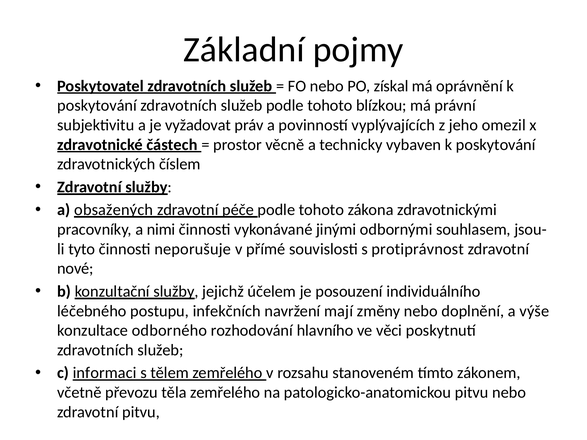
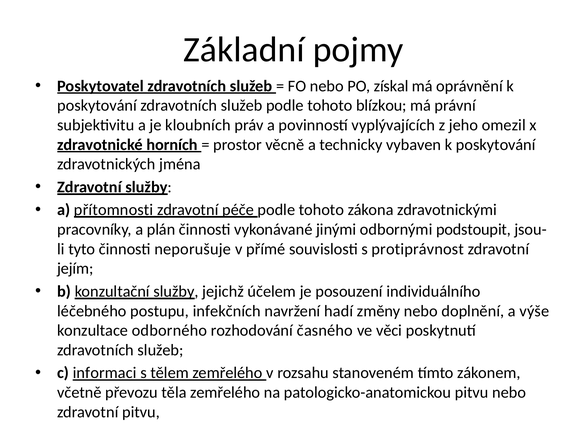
vyžadovat: vyžadovat -> kloubních (198, 125)
částech: částech -> horních (172, 145)
číslem: číslem -> jména (180, 164)
obsažených: obsažených -> přítomnosti (114, 210)
nimi: nimi -> plán (161, 230)
souhlasem: souhlasem -> podstoupit (473, 230)
nové: nové -> jejím (75, 269)
mají: mají -> hadí (339, 311)
hlavního: hlavního -> časného (325, 331)
